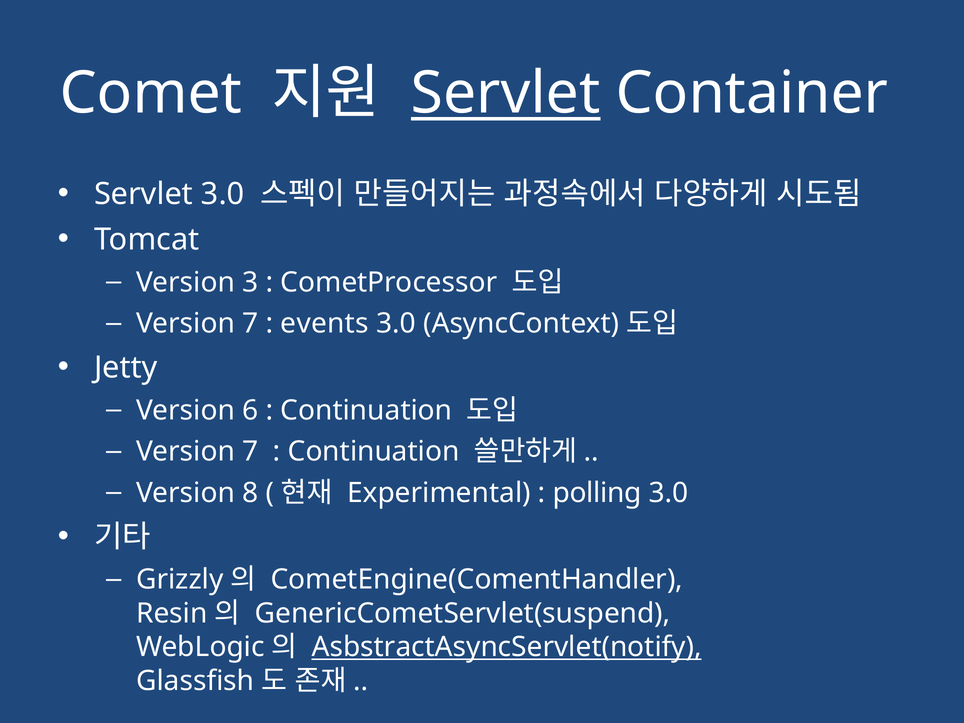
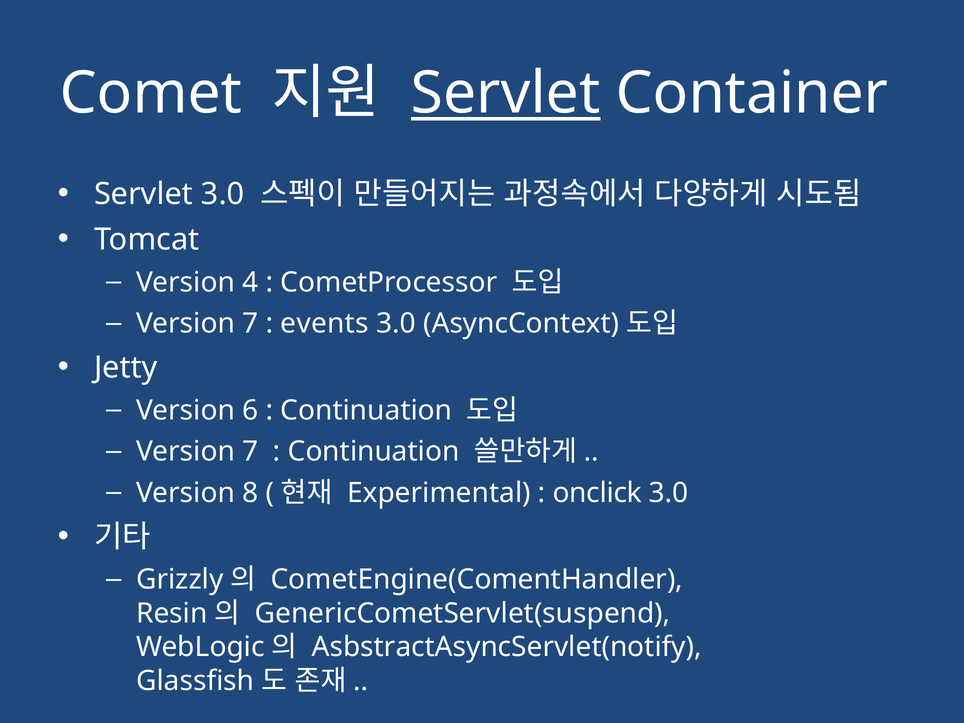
3: 3 -> 4 (250, 282)
polling: polling -> onclick (597, 493)
AsbstractAsyncServlet(notify underline: present -> none (507, 647)
